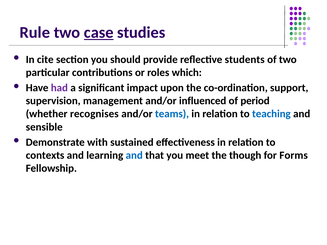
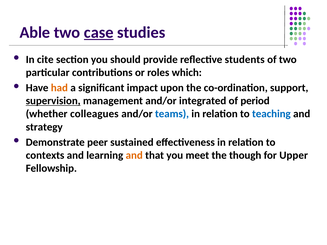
Rule: Rule -> Able (35, 32)
had colour: purple -> orange (59, 88)
supervision underline: none -> present (53, 101)
influenced: influenced -> integrated (203, 101)
recognises: recognises -> colleagues (94, 114)
sensible: sensible -> strategy (44, 127)
with: with -> peer (97, 142)
and colour: blue -> orange (134, 155)
Forms: Forms -> Upper (294, 155)
